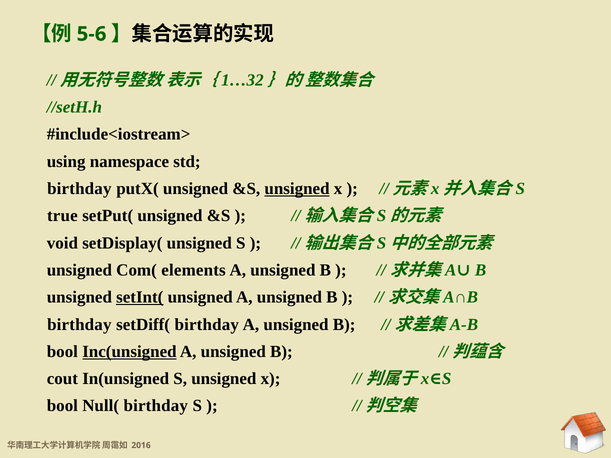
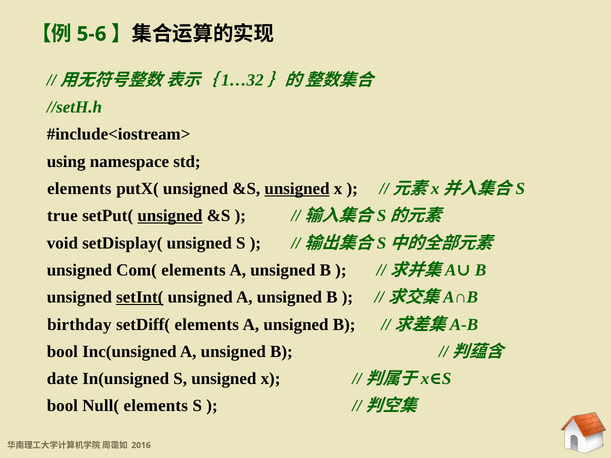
birthday: birthday -> elements (79, 189)
unsigned underline: none -> present (170, 216)
setDiff( birthday: birthday -> elements (207, 325)
Inc(unsigned underline: present -> none (129, 352)
cout: cout -> date (62, 379)
Null( birthday: birthday -> elements (156, 406)
